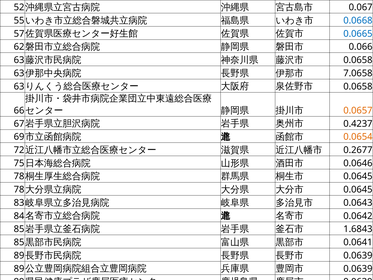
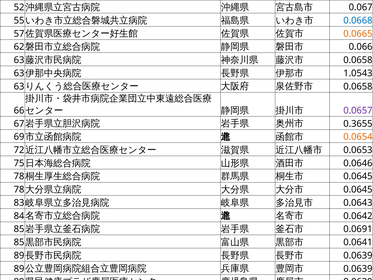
0.0665 colour: blue -> orange (358, 34)
7.0658: 7.0658 -> 1.0543 (358, 73)
0.0657 colour: orange -> purple (358, 110)
0.4237: 0.4237 -> 0.3655 (358, 124)
0.2677: 0.2677 -> 0.0653 (358, 150)
1.6843: 1.6843 -> 0.0691 (358, 229)
